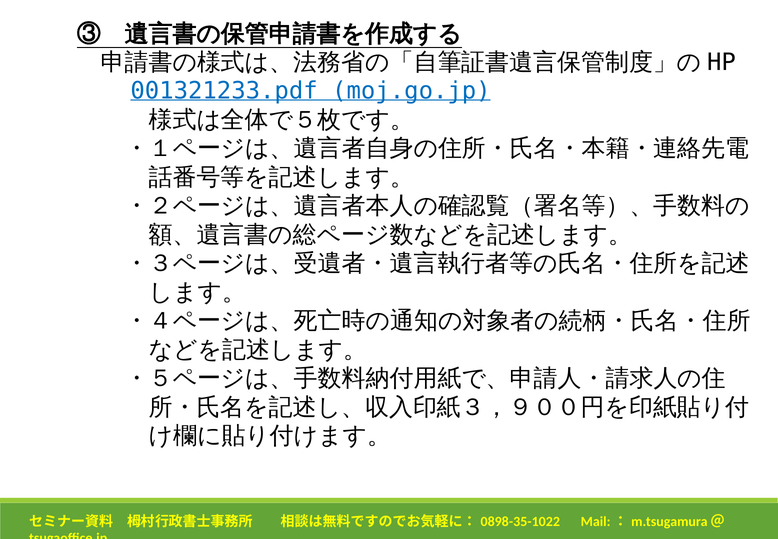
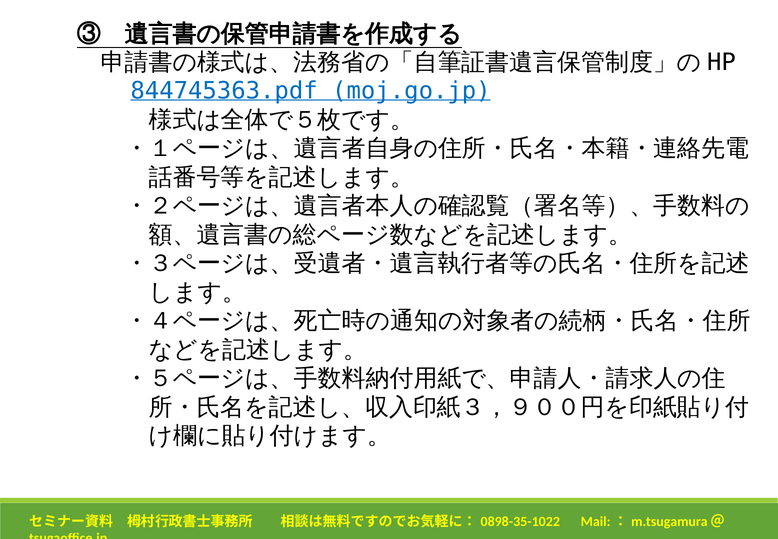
001321233.pdf: 001321233.pdf -> 844745363.pdf (224, 91)
